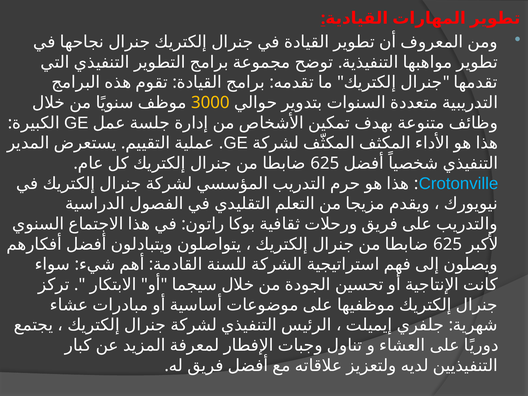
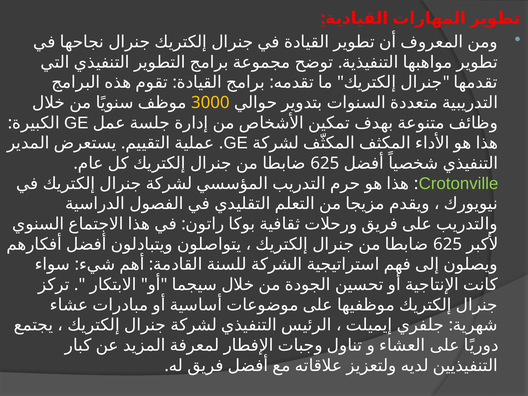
Crotonville colour: light blue -> light green (459, 183)
